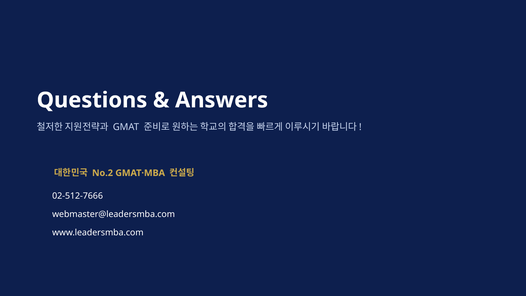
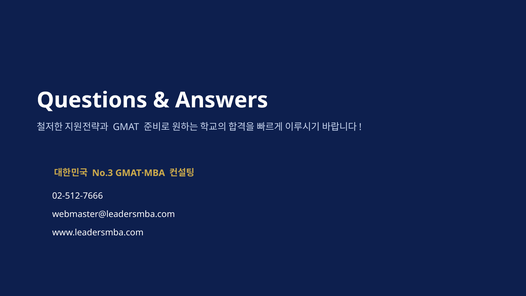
No.2: No.2 -> No.3 (103, 173)
